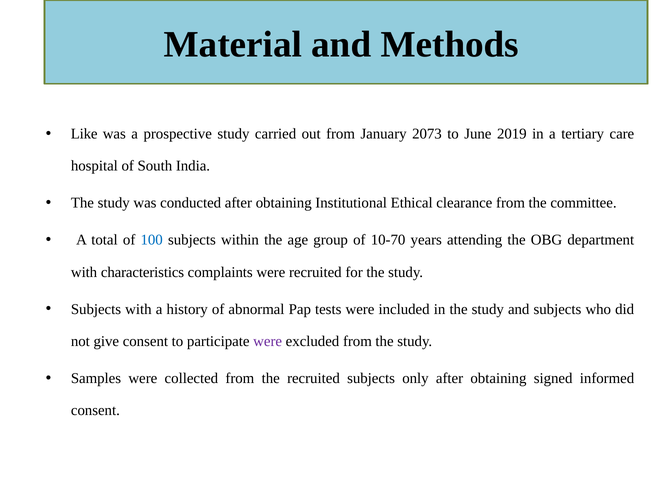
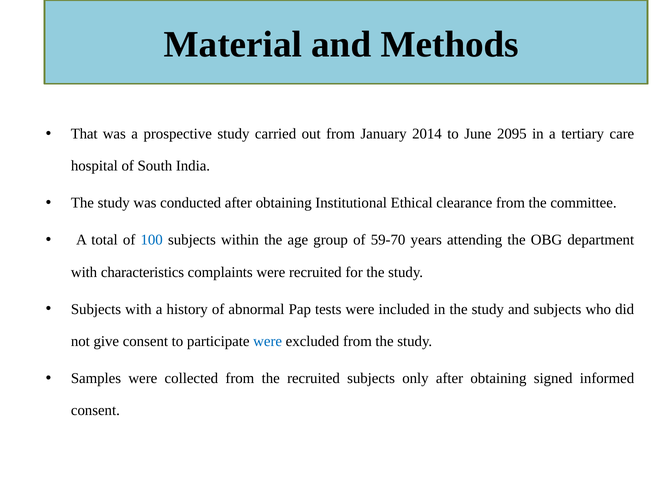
Like: Like -> That (84, 134)
2073: 2073 -> 2014 (427, 134)
2019: 2019 -> 2095 (512, 134)
10-70: 10-70 -> 59-70 (388, 240)
were colour: purple -> blue (268, 341)
